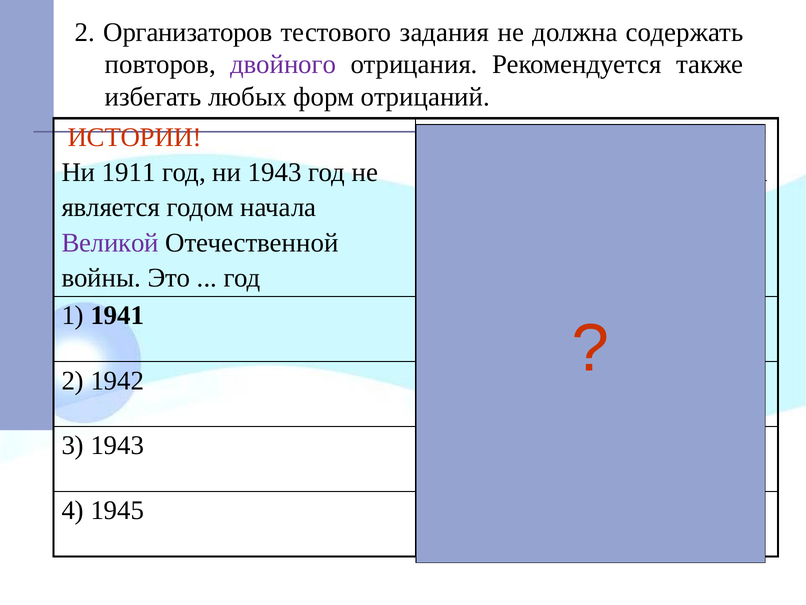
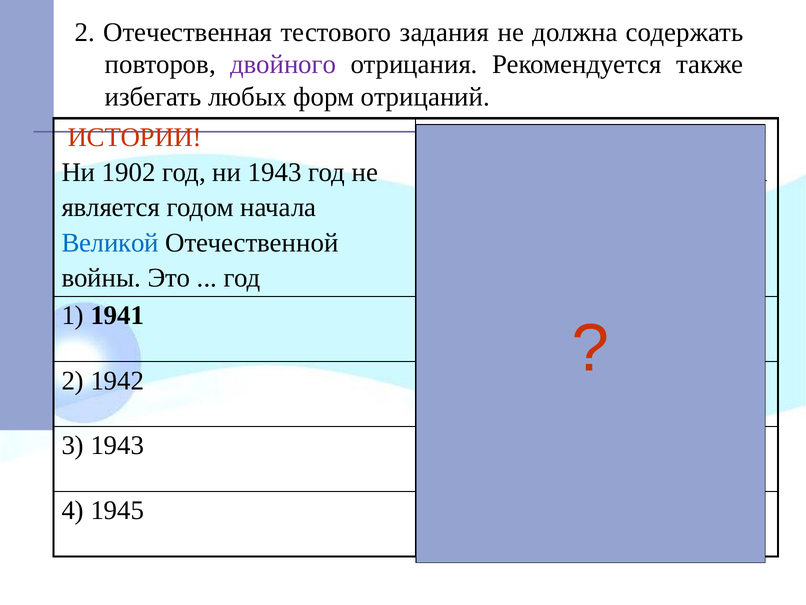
2 Организаторов: Организаторов -> Отечественная (188, 32)
1911: 1911 -> 1902 (129, 172)
Великой colour: purple -> blue (110, 242)
